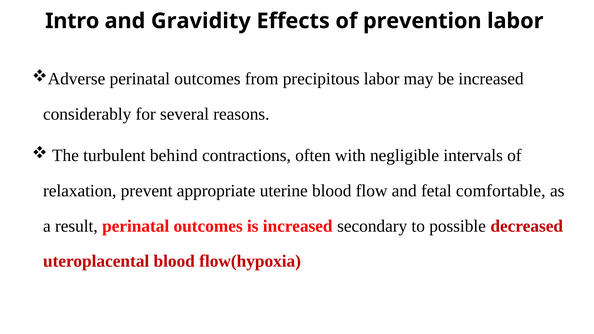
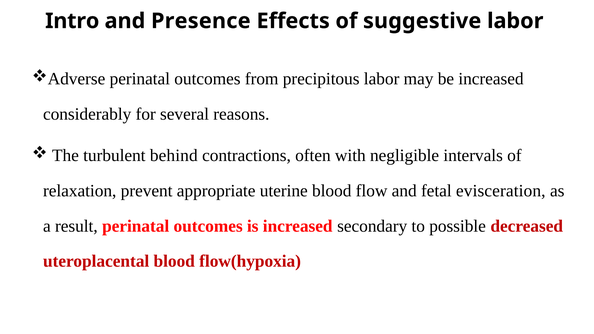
Gravidity: Gravidity -> Presence (201, 21)
prevention: prevention -> suggestive (422, 21)
comfortable: comfortable -> evisceration (501, 191)
